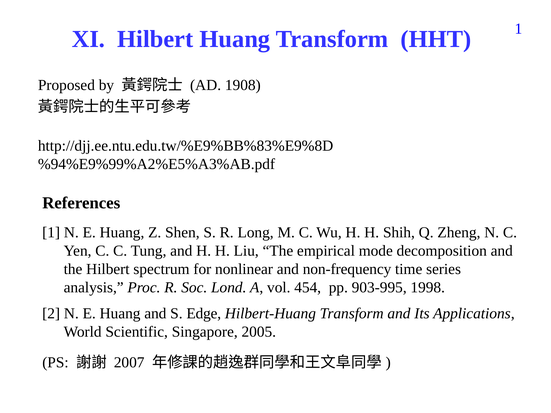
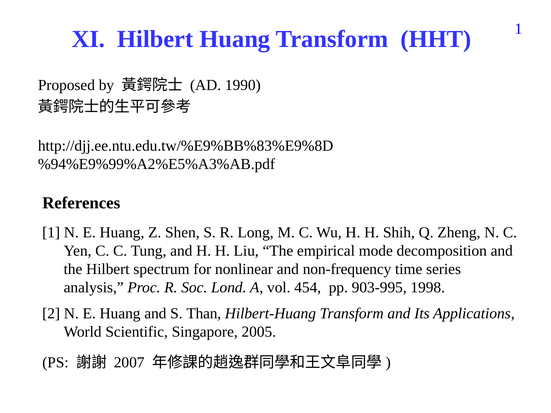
1908: 1908 -> 1990 (243, 85)
Edge: Edge -> Than (204, 314)
